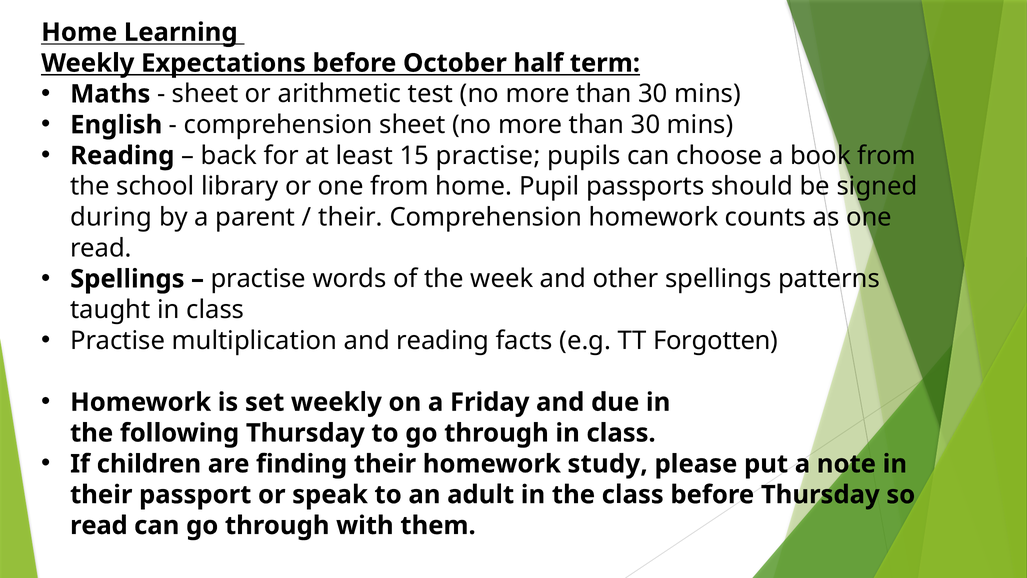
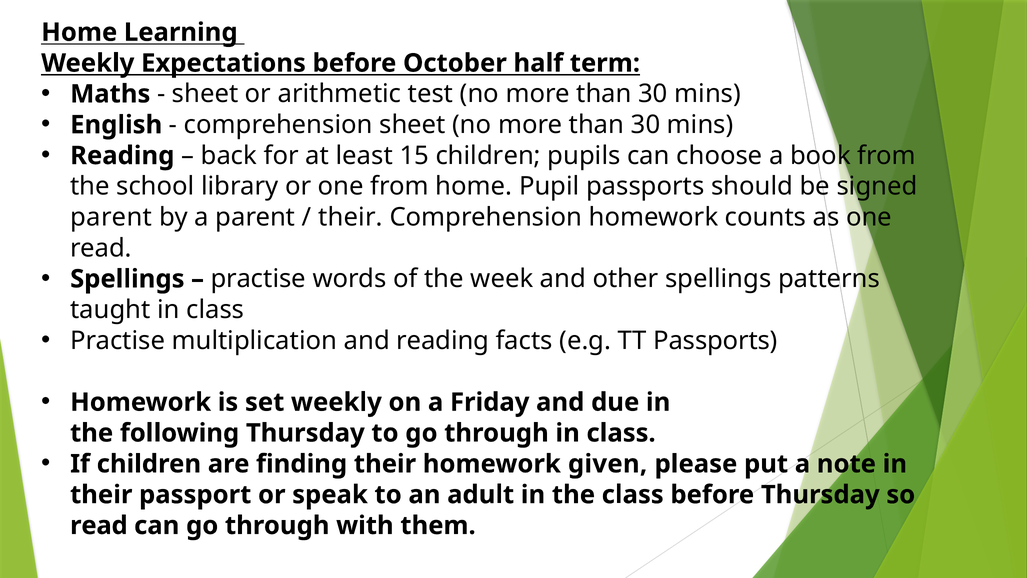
15 practise: practise -> children (488, 156)
during: during -> parent (111, 217)
TT Forgotten: Forgotten -> Passports (716, 340)
study: study -> given (608, 464)
